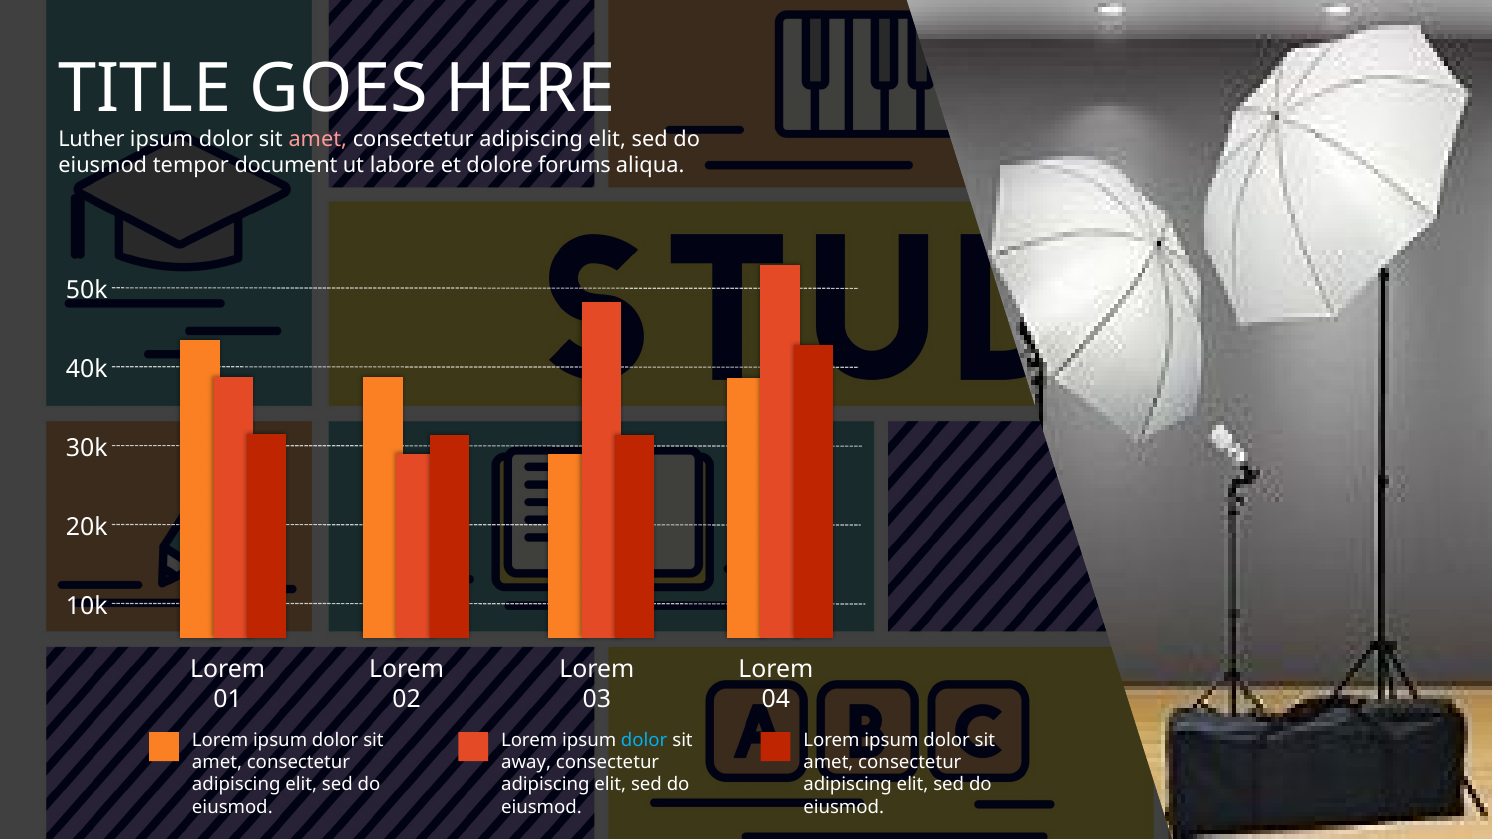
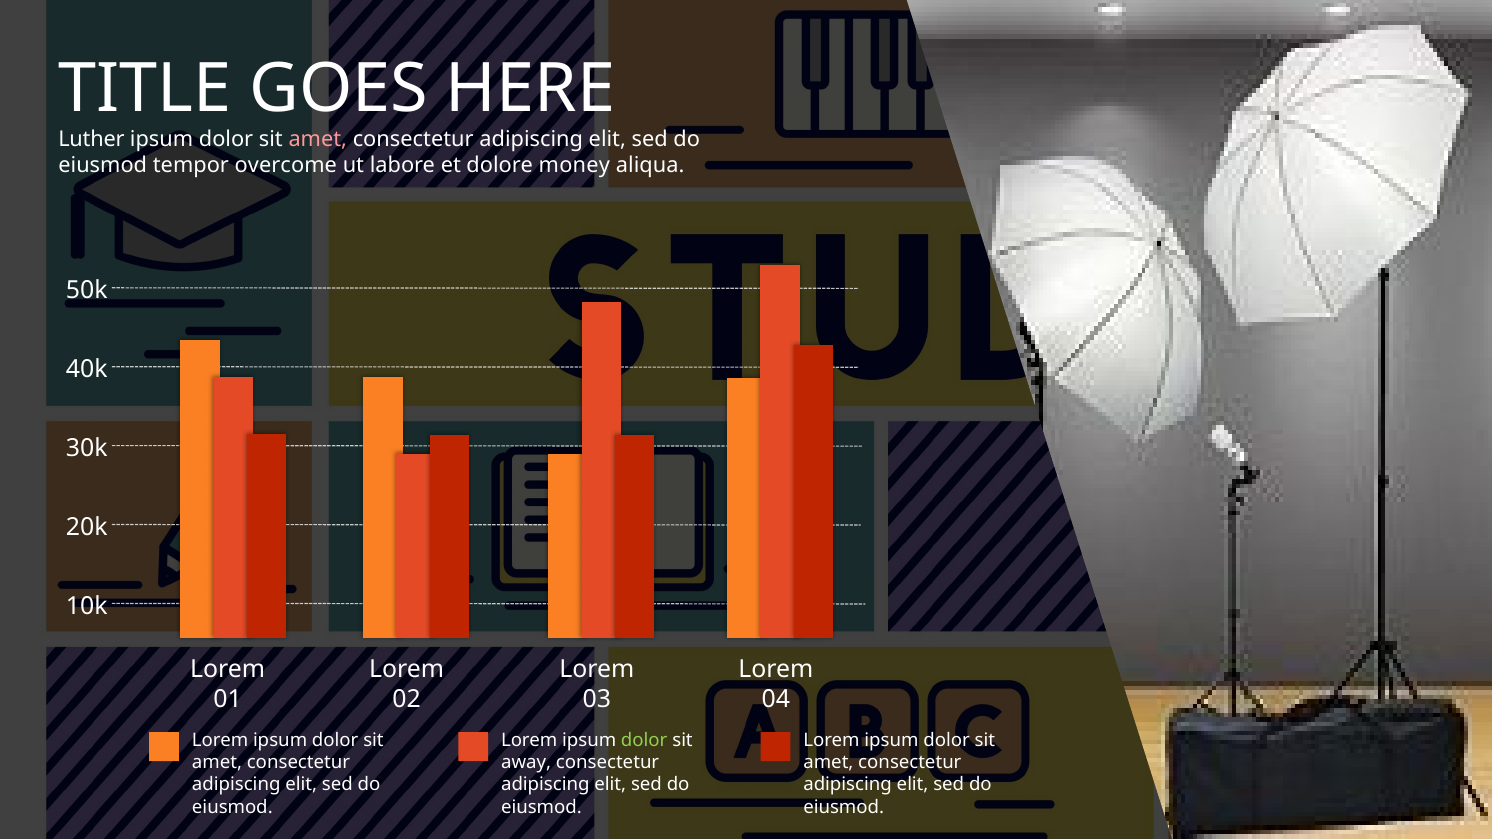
document: document -> overcome (286, 166)
forums: forums -> money (574, 166)
dolor colour: light blue -> light green (644, 740)
